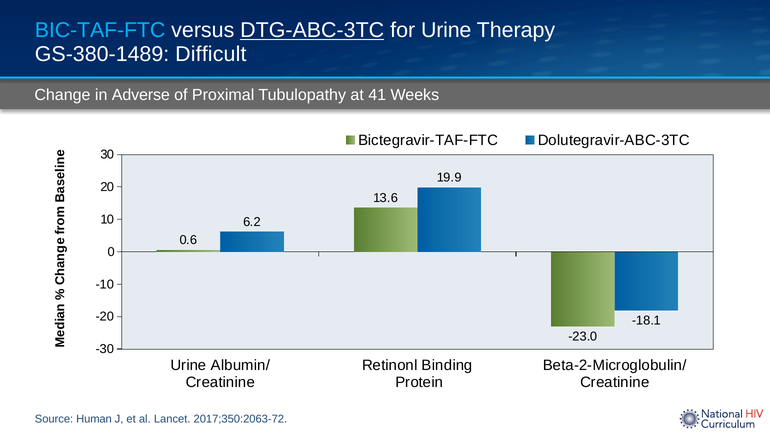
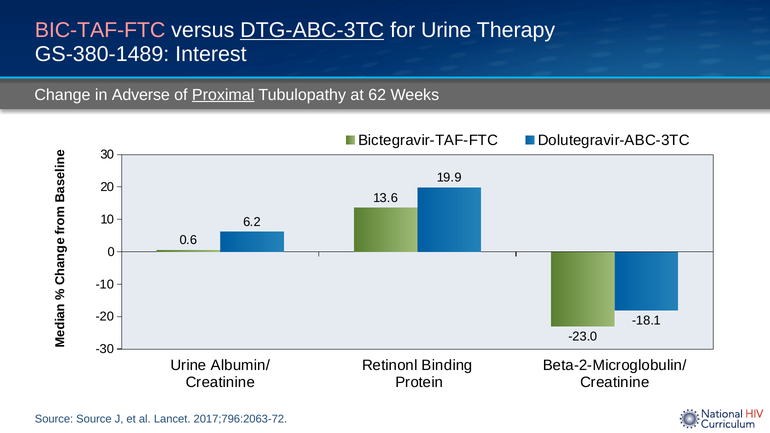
BIC-TAF-FTC colour: light blue -> pink (100, 30)
Difficult: Difficult -> Interest (211, 54)
Proximal underline: none -> present (223, 95)
41: 41 -> 62 (377, 95)
Source Human: Human -> Source (94, 419)
2017;350:2063-72: 2017;350:2063-72 -> 2017;796:2063-72 (240, 419)
